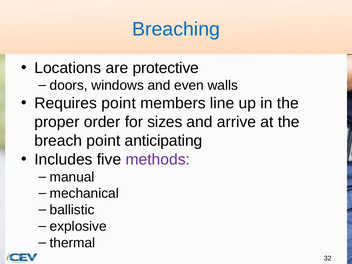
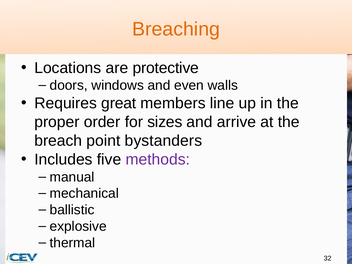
Breaching colour: blue -> orange (176, 29)
Requires point: point -> great (119, 103)
anticipating: anticipating -> bystanders (163, 141)
